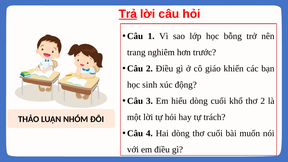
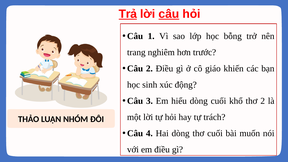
câu underline: none -> present (169, 14)
